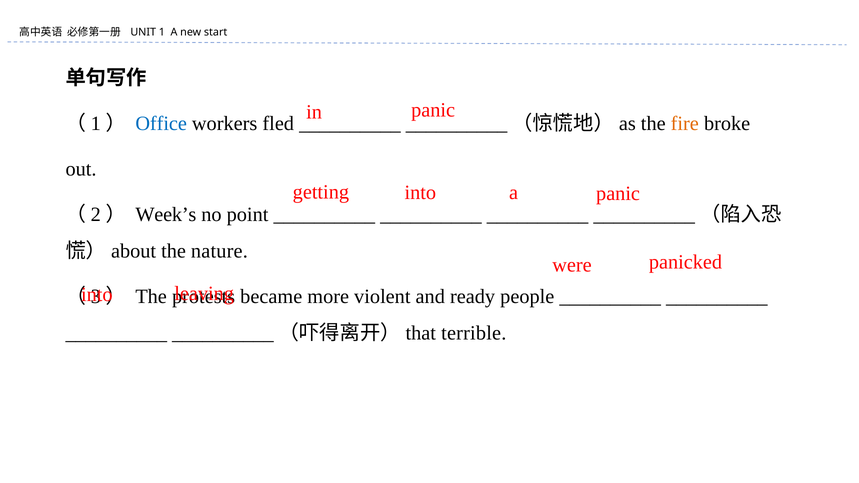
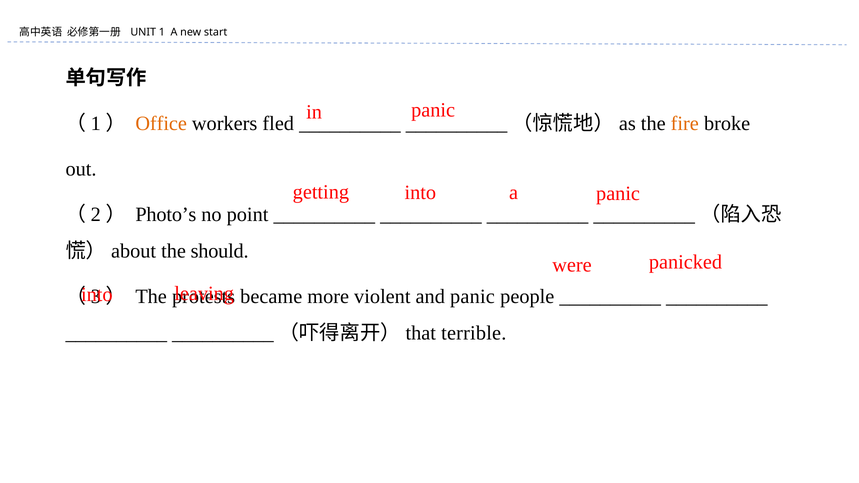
Office colour: blue -> orange (161, 123)
Week’s: Week’s -> Photo’s (166, 214)
nature: nature -> should (220, 251)
and ready: ready -> panic (472, 297)
